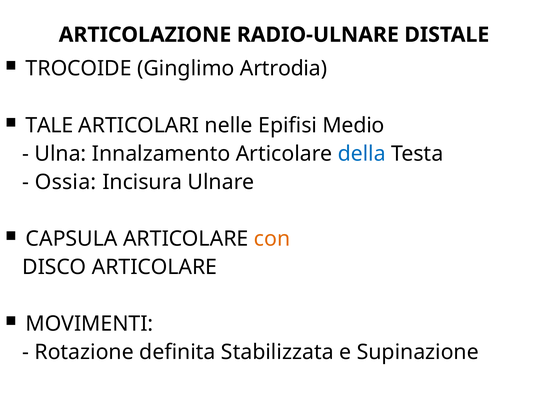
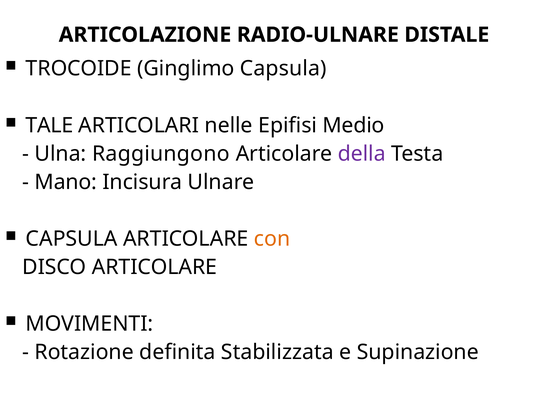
Ginglimo Artrodia: Artrodia -> Capsula (283, 69)
Innalzamento: Innalzamento -> Raggiungono (161, 154)
della colour: blue -> purple (362, 154)
Ossia: Ossia -> Mano (66, 182)
